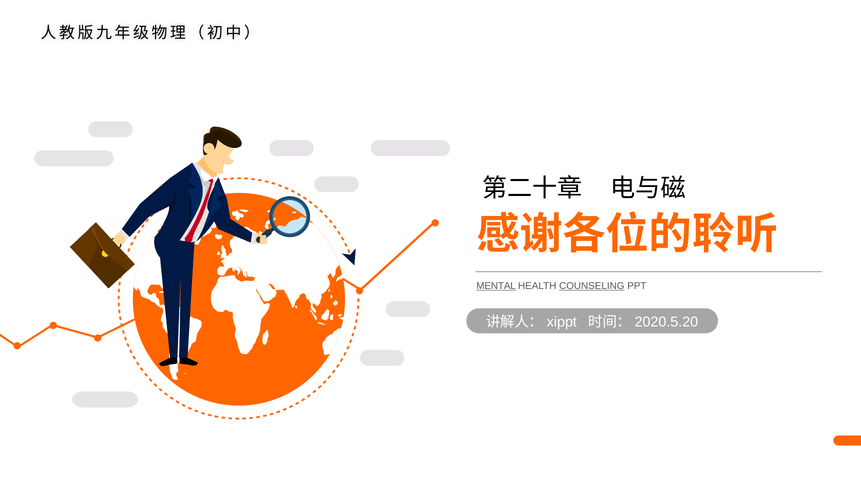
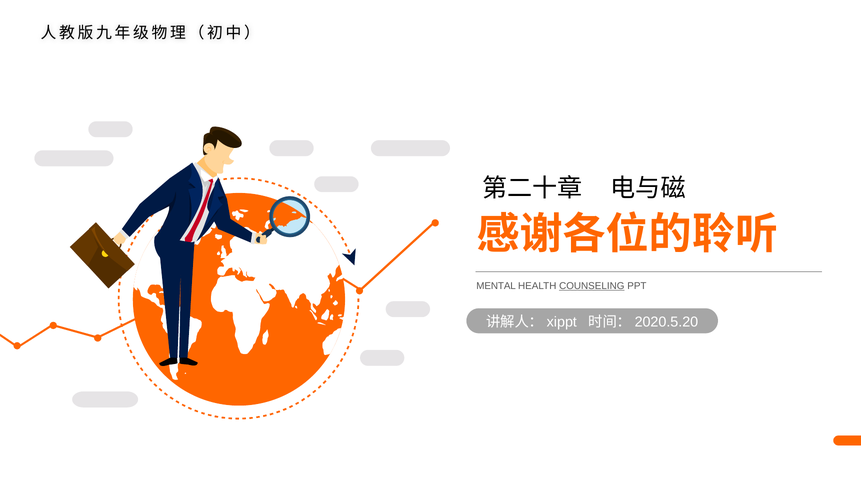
MENTAL underline: present -> none (496, 286)
